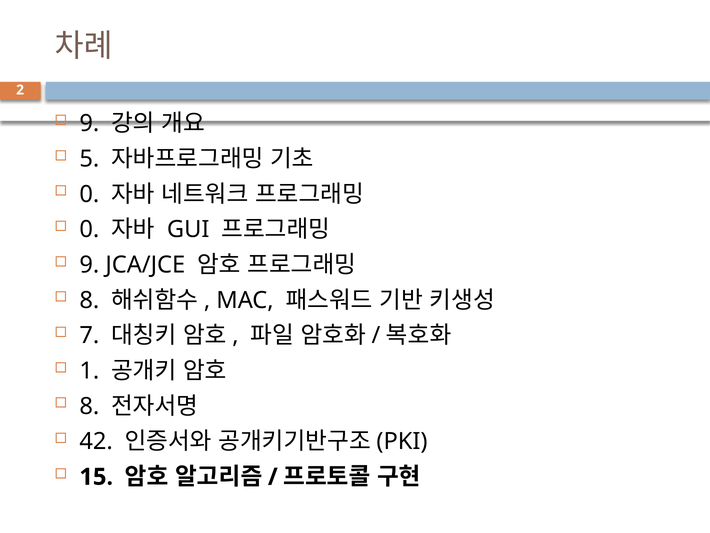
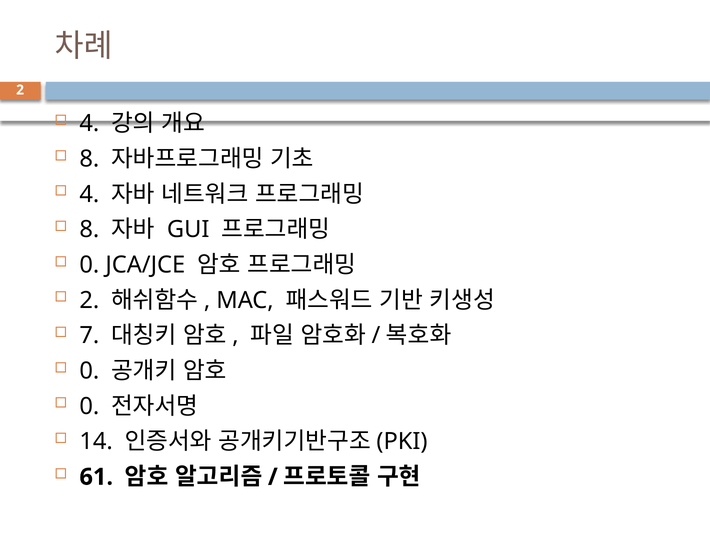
9: 9 -> 4 (89, 123)
5: 5 -> 8 (89, 159)
0: 0 -> 4 (89, 194)
0: 0 -> 8 (89, 229)
9: 9 -> 0 (89, 265)
8: 8 -> 2 (89, 300)
1: 1 -> 0 (89, 371)
8: 8 -> 0 (89, 406)
42: 42 -> 14 (96, 441)
15: 15 -> 61 (96, 476)
